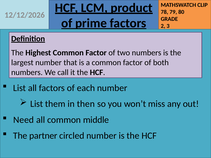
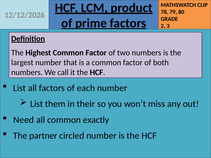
then: then -> their (86, 104)
middle: middle -> exactly (96, 120)
